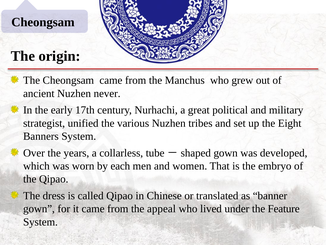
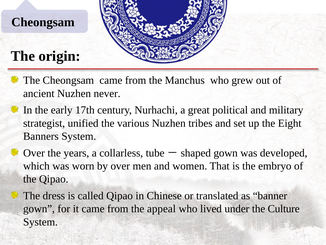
by each: each -> over (120, 166)
Feature: Feature -> Culture (284, 208)
